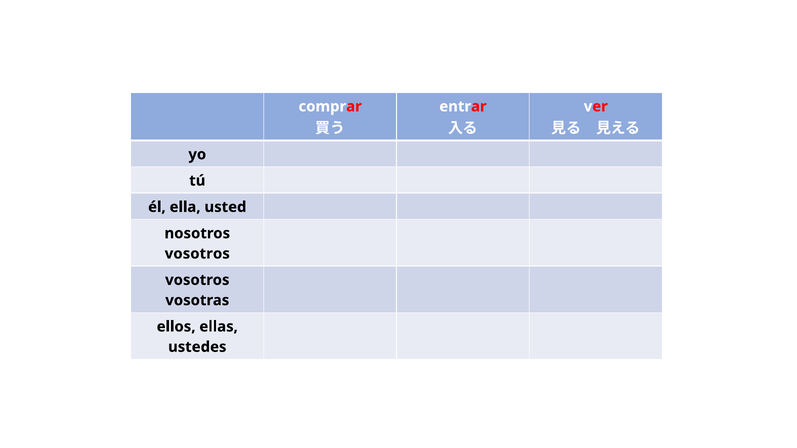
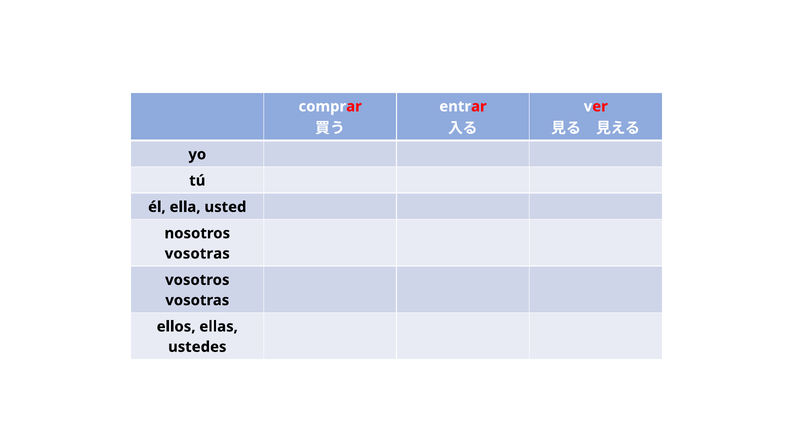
vosotros: vosotros -> vosotras (197, 254)
